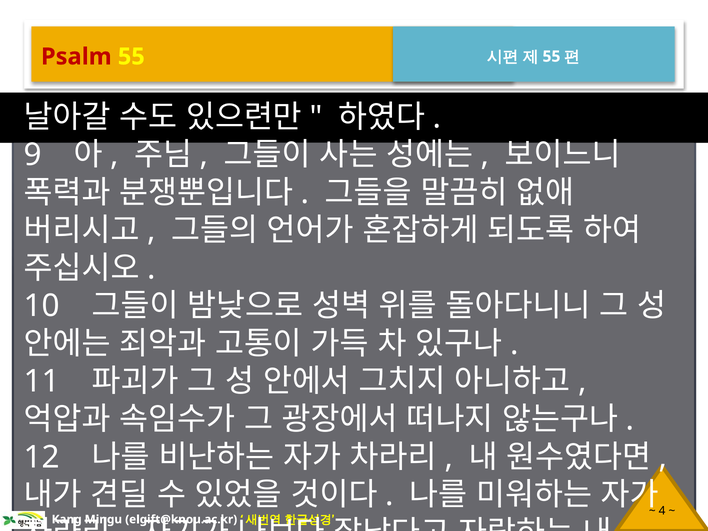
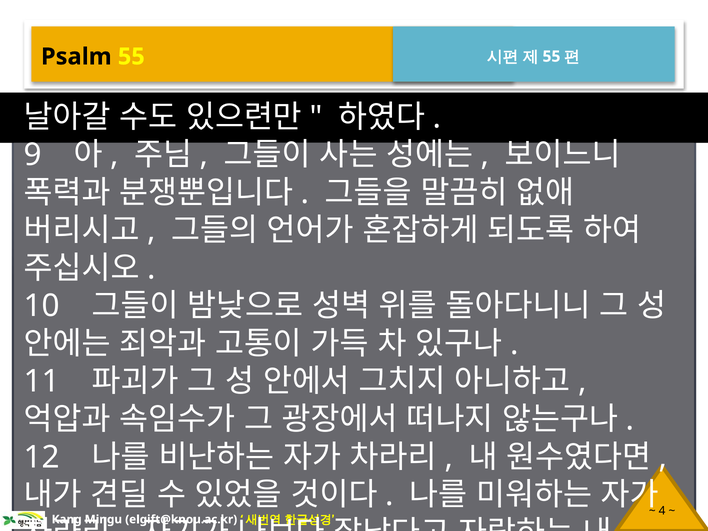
Psalm colour: red -> black (76, 57)
